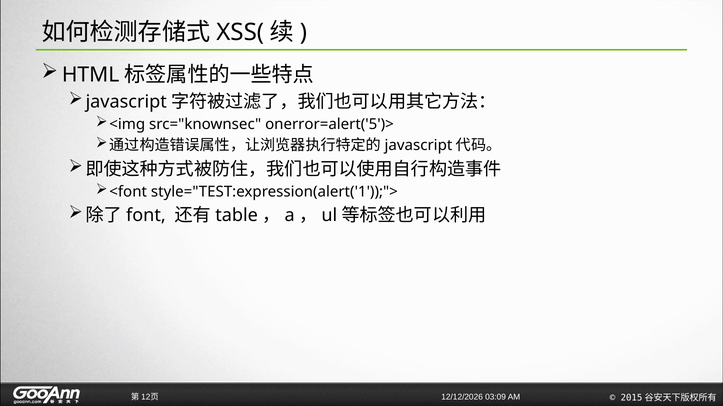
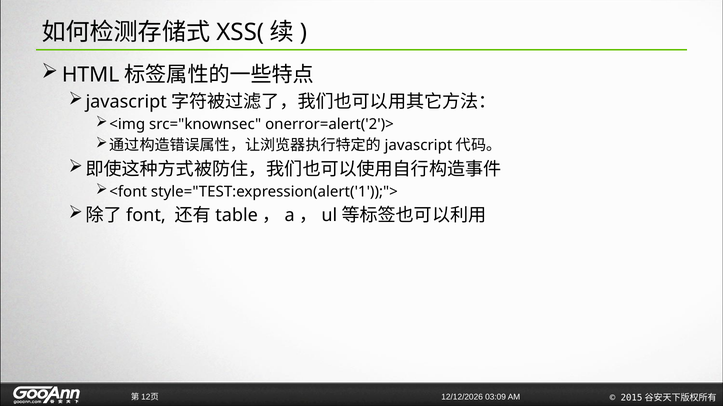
onerror=alert('5')>: onerror=alert('5')> -> onerror=alert('2')> (329, 125)
